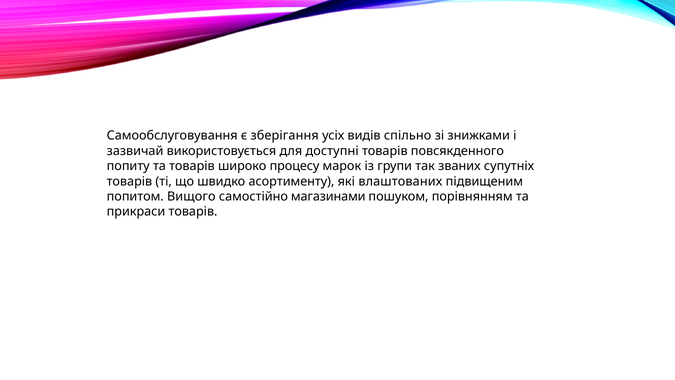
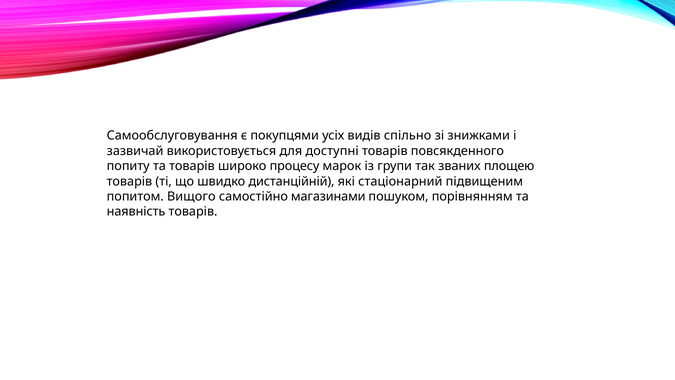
зберігання: зберігання -> покупцями (285, 136)
супутніх: супутніх -> площею (509, 166)
асортименту: асортименту -> дистанційній (292, 181)
влаштованих: влаштованих -> стаціонарний (400, 181)
прикраси: прикраси -> наявність (136, 212)
